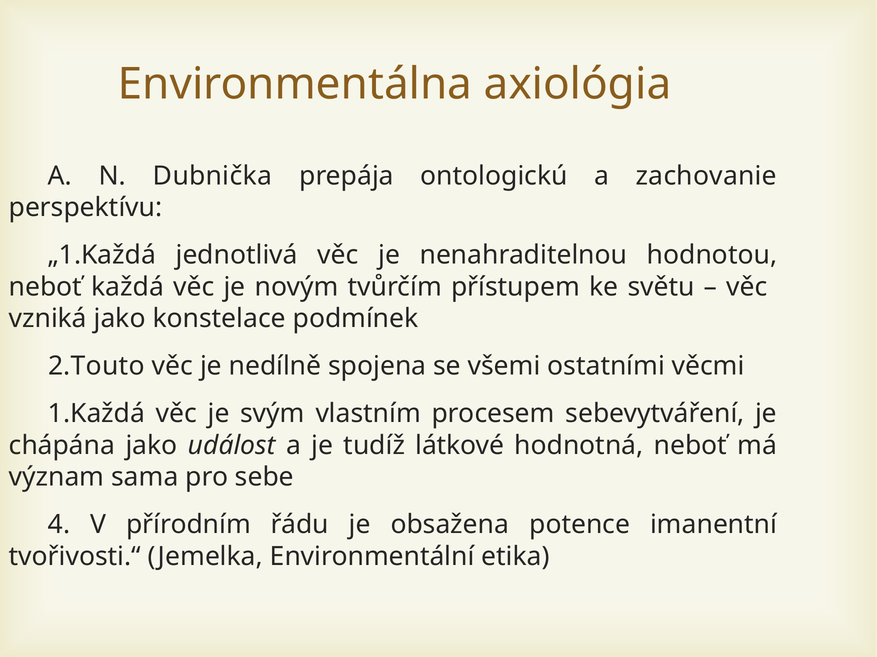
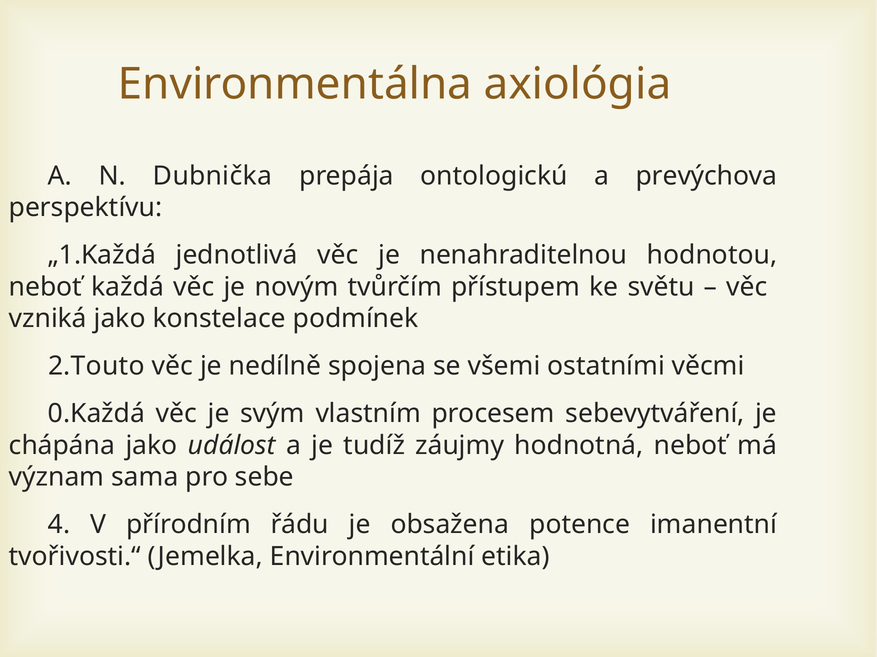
zachovanie: zachovanie -> prevýchova (706, 176)
1.Každá: 1.Každá -> 0.Každá (97, 414)
látkové: látkové -> záujmy (460, 446)
